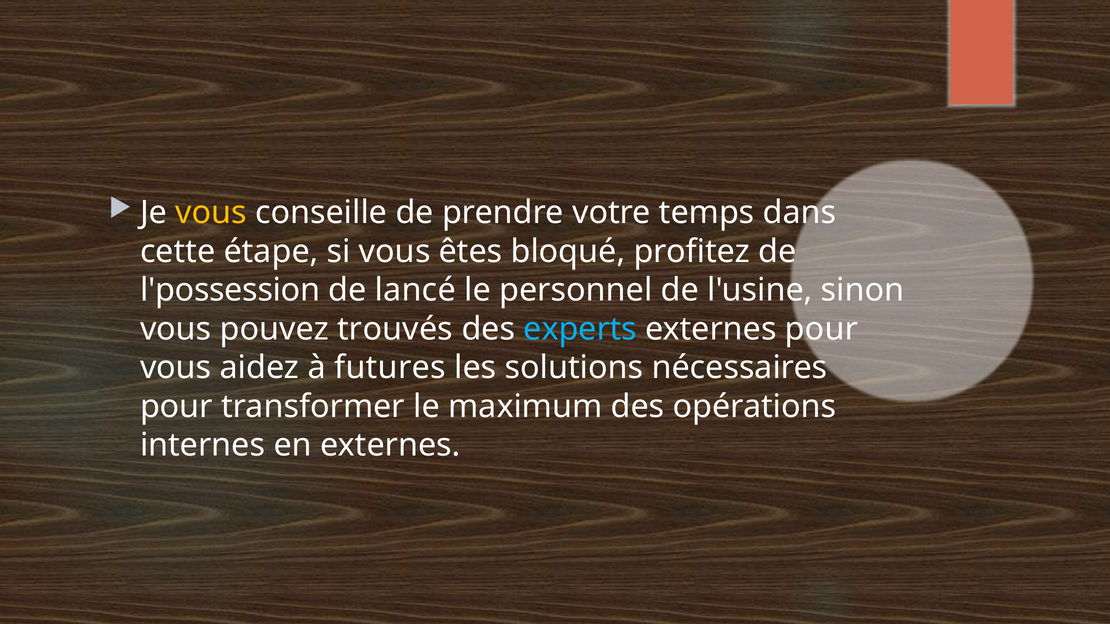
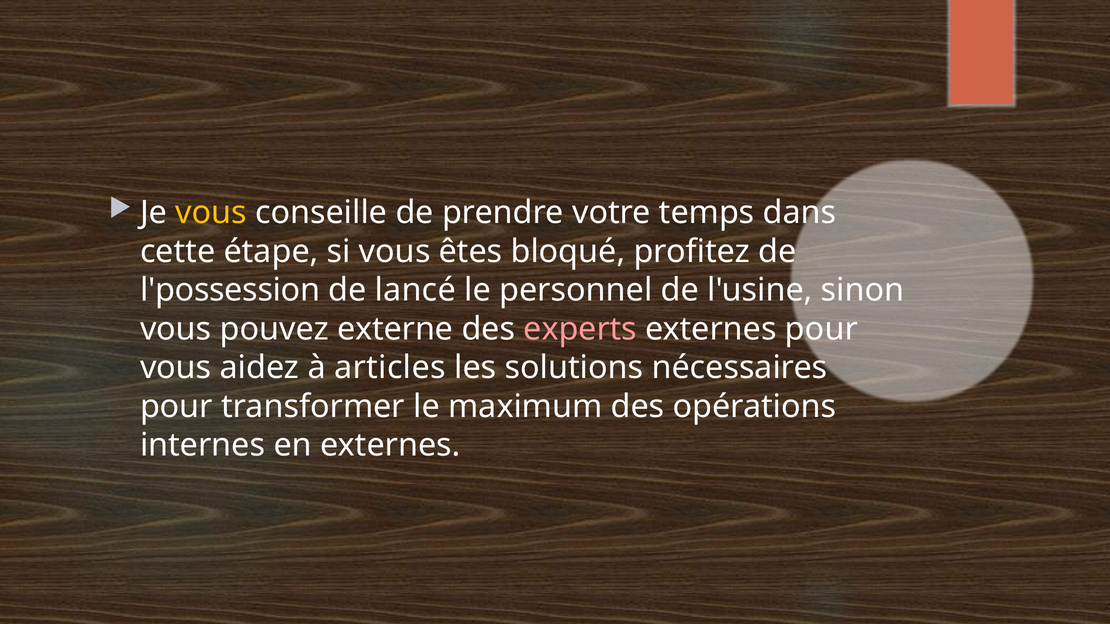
trouvés: trouvés -> externe (395, 329)
experts colour: light blue -> pink (580, 329)
futures: futures -> articles (390, 368)
